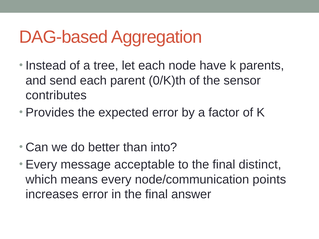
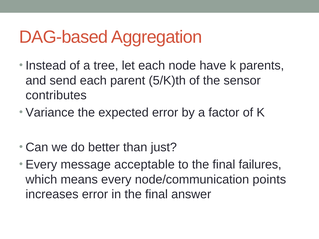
0/K)th: 0/K)th -> 5/K)th (167, 81)
Provides: Provides -> Variance (50, 113)
into: into -> just (164, 147)
distinct: distinct -> failures (260, 165)
